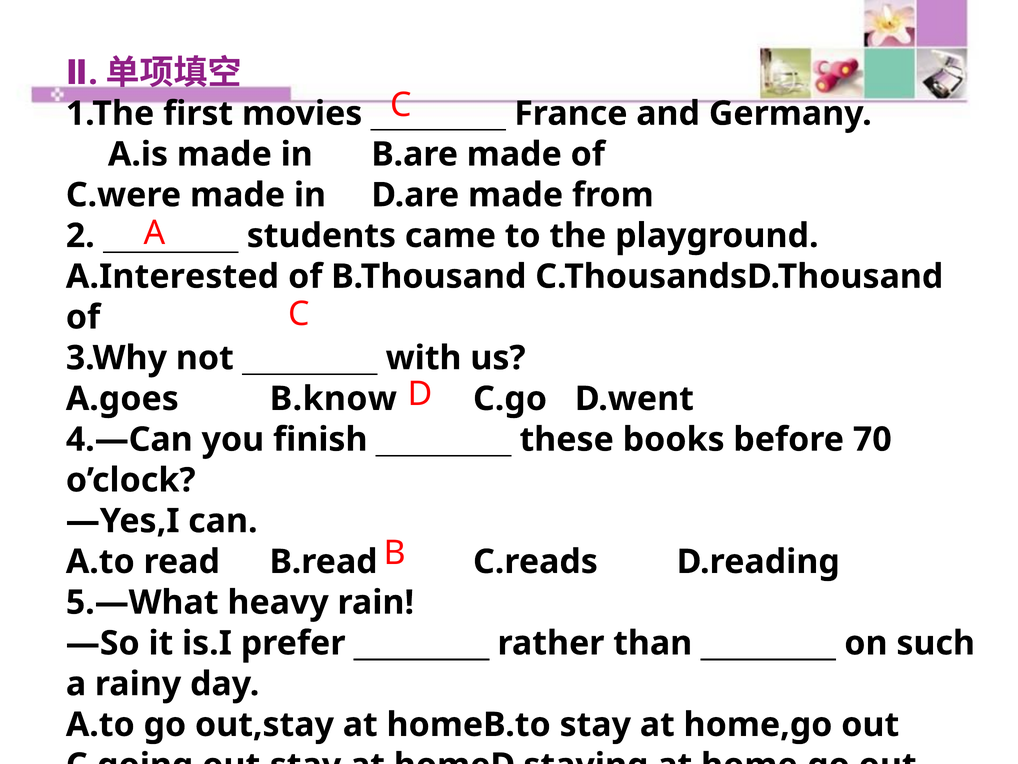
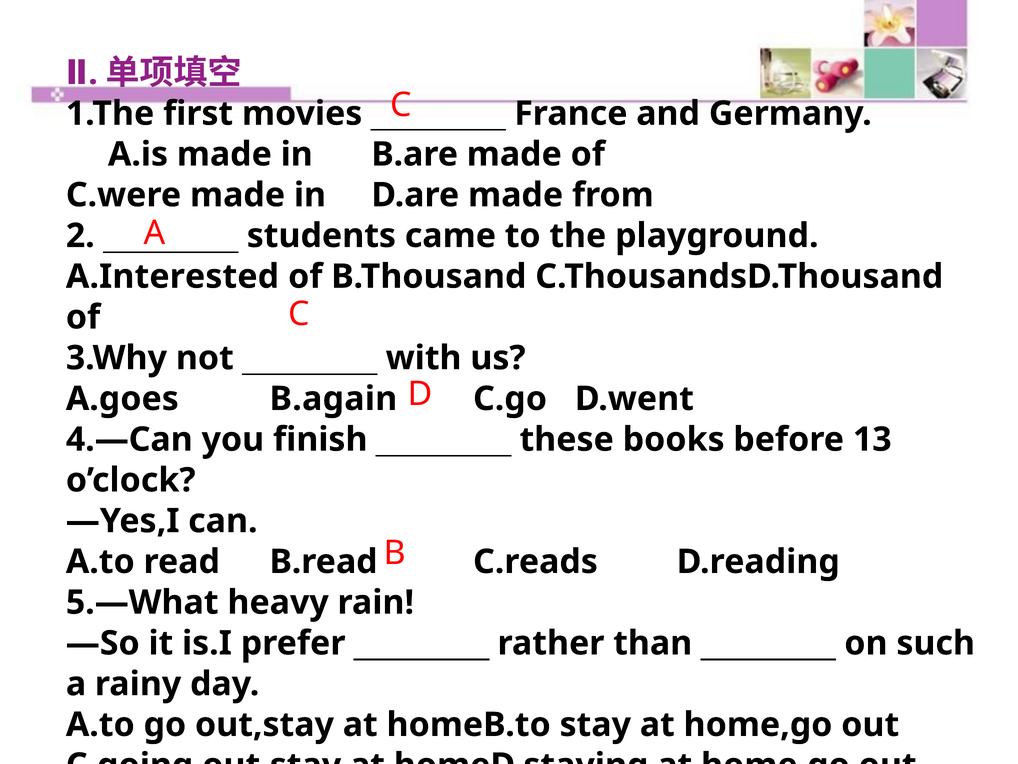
B.know: B.know -> B.again (333, 399)
70: 70 -> 13 (872, 439)
